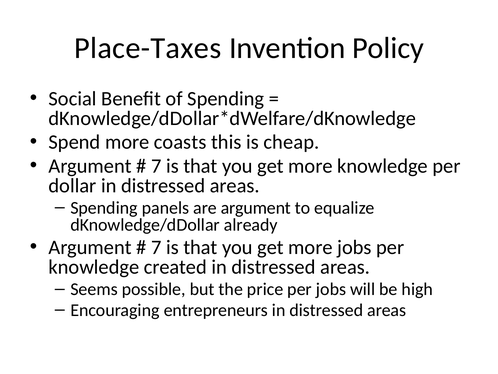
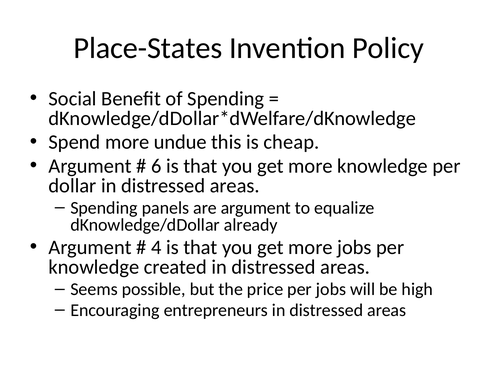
Place-Taxes: Place-Taxes -> Place-States (148, 48)
coasts: coasts -> undue (180, 142)
7: 7 -> 6 (156, 166)
7: 7 -> 4 (156, 247)
